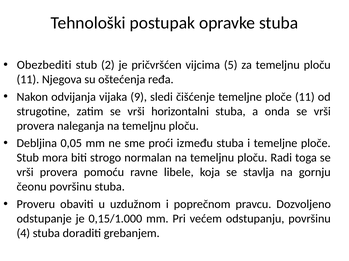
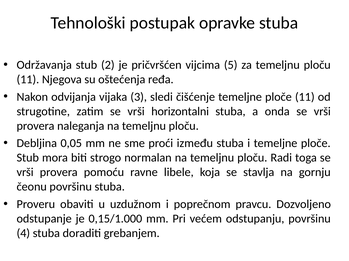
Obezbediti: Obezbediti -> Održavanja (44, 65)
9: 9 -> 3 (139, 97)
